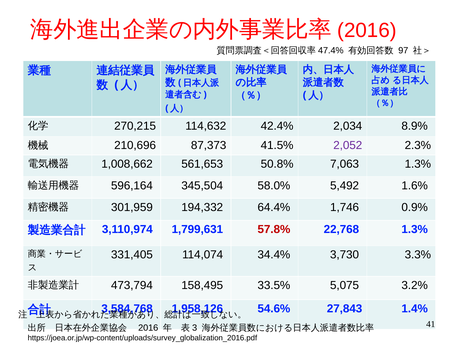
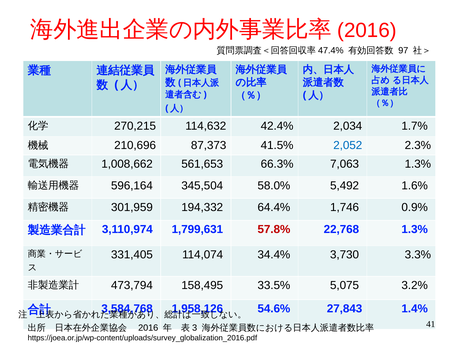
8.9%: 8.9% -> 1.7% (415, 126)
2,052 colour: purple -> blue (348, 146)
50.8%: 50.8% -> 66.3% (277, 164)
